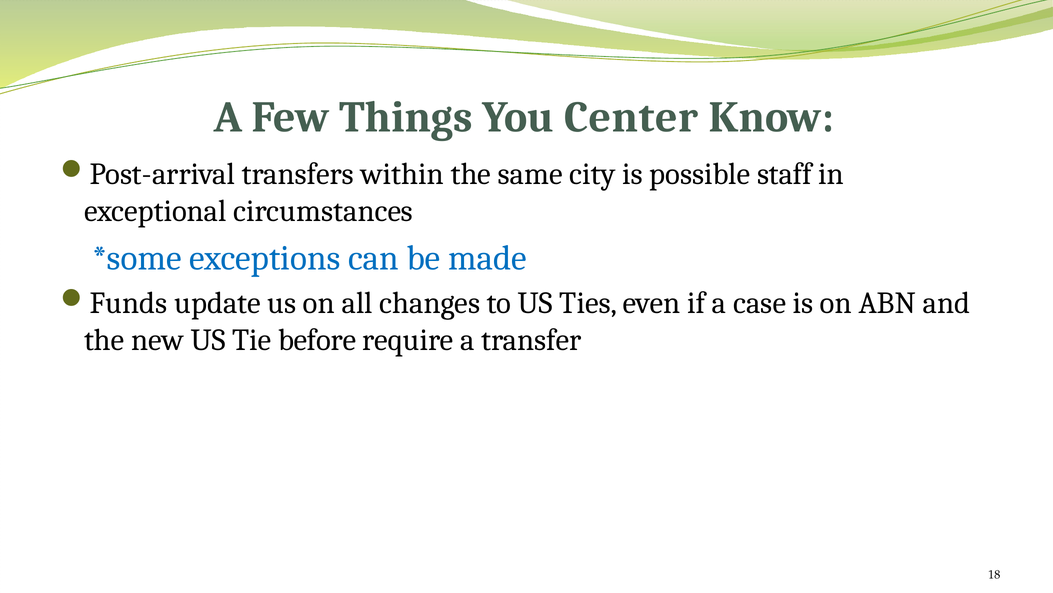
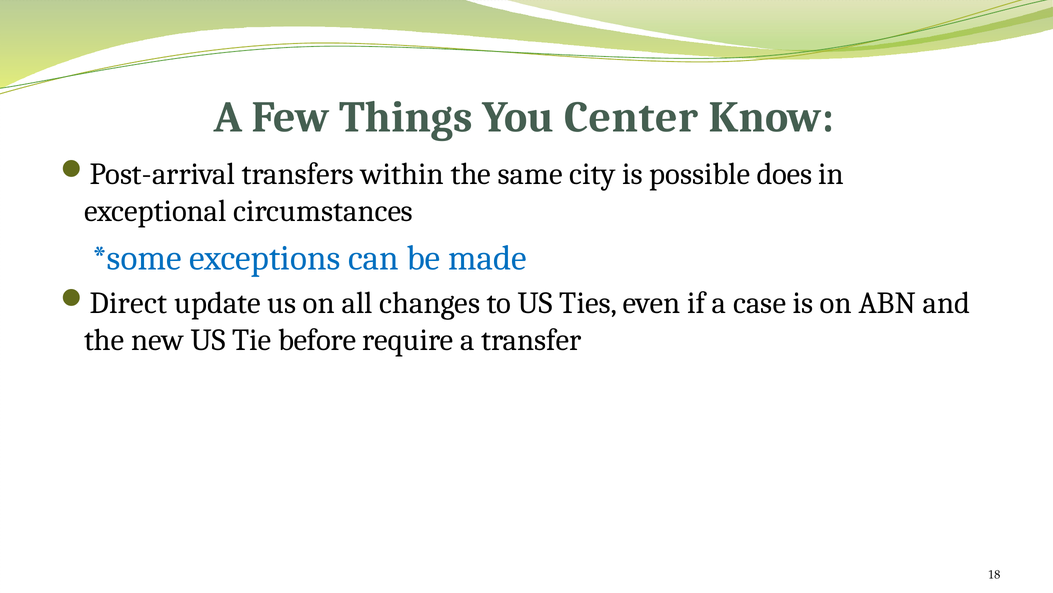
staff: staff -> does (784, 174)
Funds: Funds -> Direct (128, 303)
